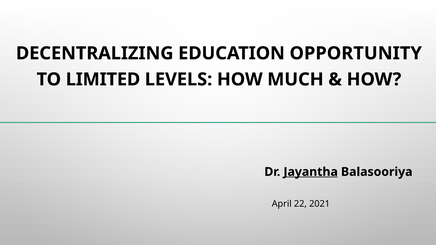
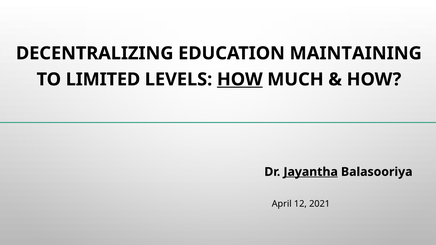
OPPORTUNITY: OPPORTUNITY -> MAINTAINING (356, 53)
HOW underline: none -> present (240, 80)
22: 22 -> 12 (300, 204)
